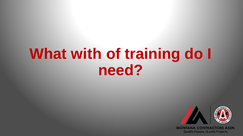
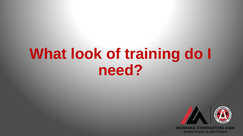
with: with -> look (86, 54)
